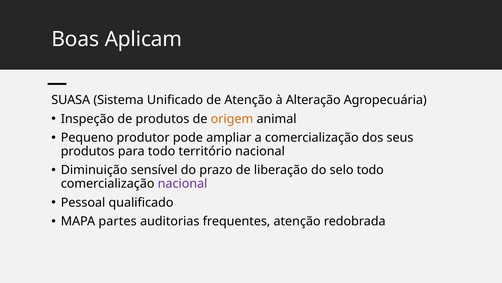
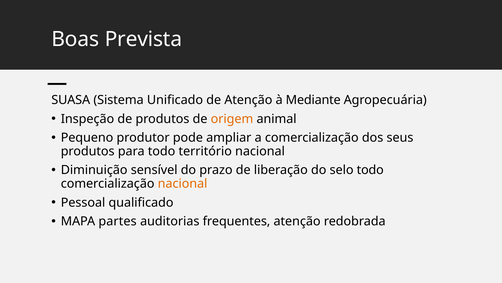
Aplicam: Aplicam -> Prevista (143, 39)
Alteração: Alteração -> Mediante (313, 100)
nacional colour: purple -> orange (183, 183)
